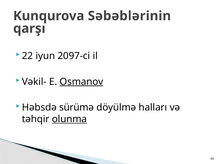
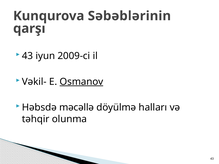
22: 22 -> 43 (27, 56)
2097-ci: 2097-ci -> 2009-ci (74, 56)
sürümə: sürümə -> məcəllə (77, 108)
olunma underline: present -> none (69, 119)
